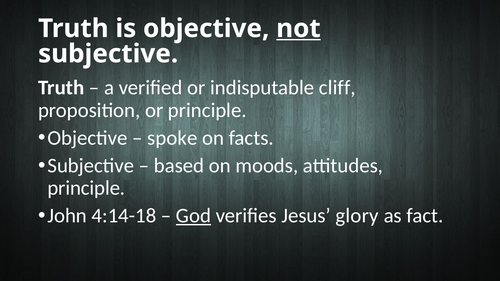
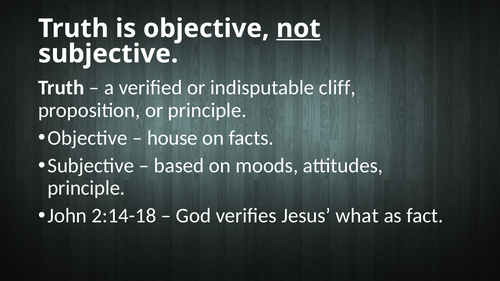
spoke: spoke -> house (172, 138)
4:14-18: 4:14-18 -> 2:14-18 (124, 216)
God underline: present -> none (194, 216)
glory: glory -> what (357, 216)
